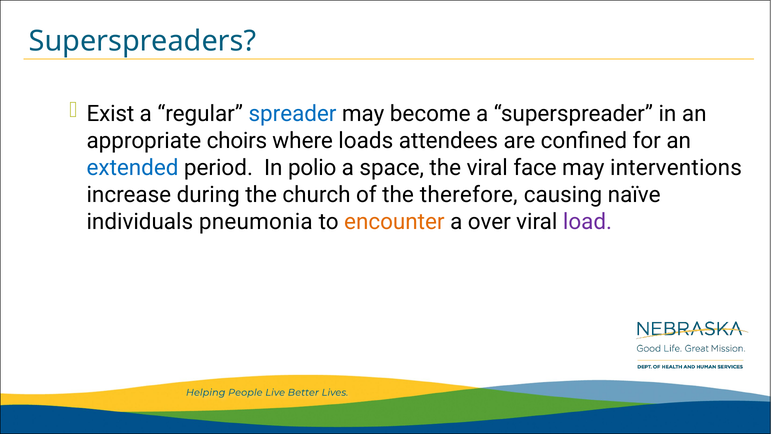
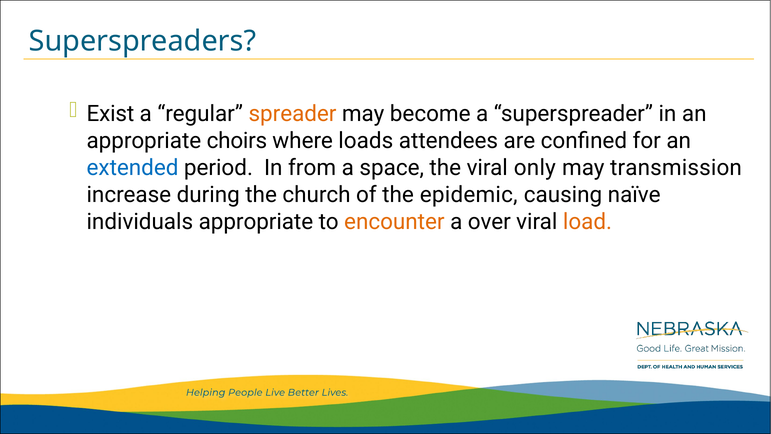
spreader colour: blue -> orange (292, 114)
polio: polio -> from (312, 168)
face: face -> only (535, 168)
interventions: interventions -> transmission (676, 168)
therefore: therefore -> epidemic (469, 195)
individuals pneumonia: pneumonia -> appropriate (256, 222)
load colour: purple -> orange (587, 222)
